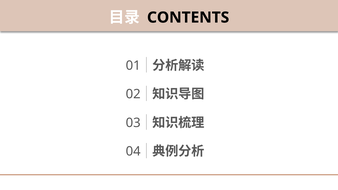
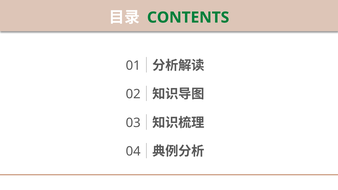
CONTENTS colour: black -> green (188, 17)
